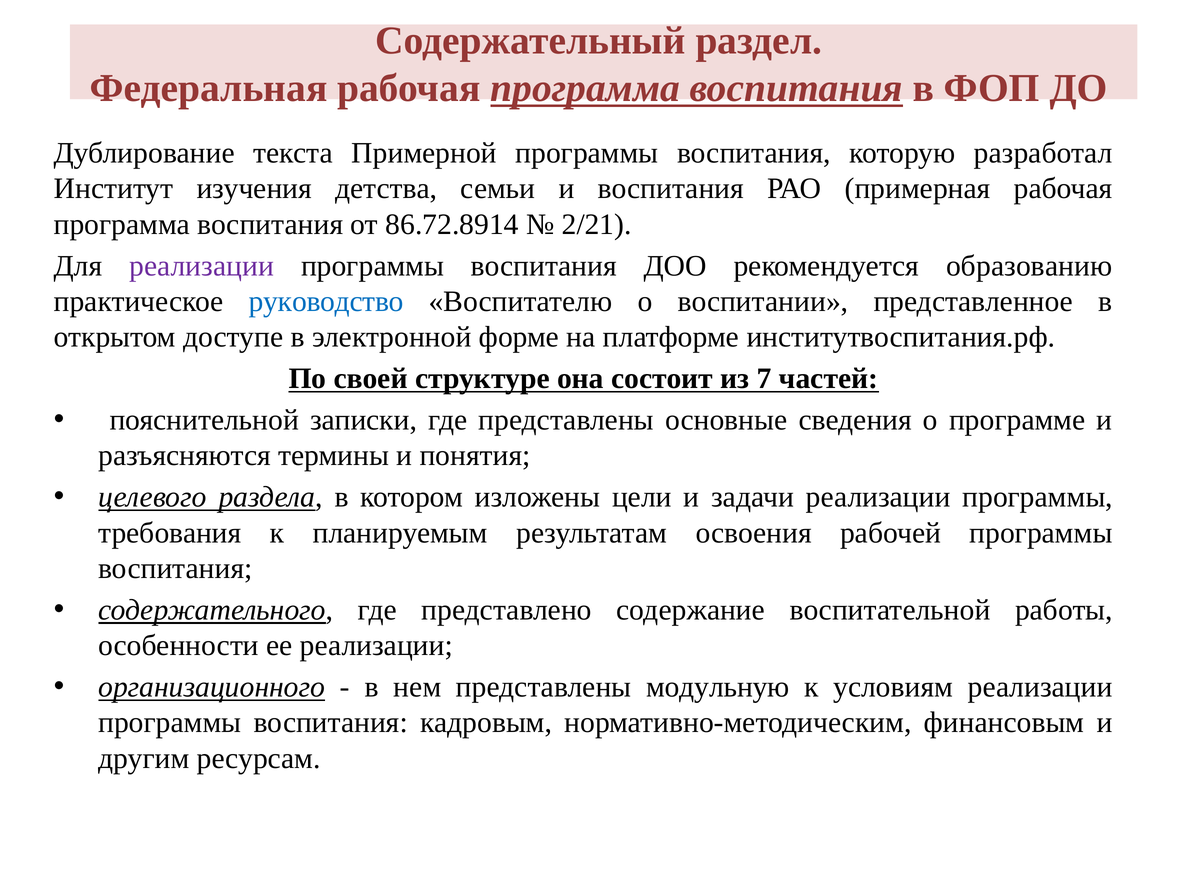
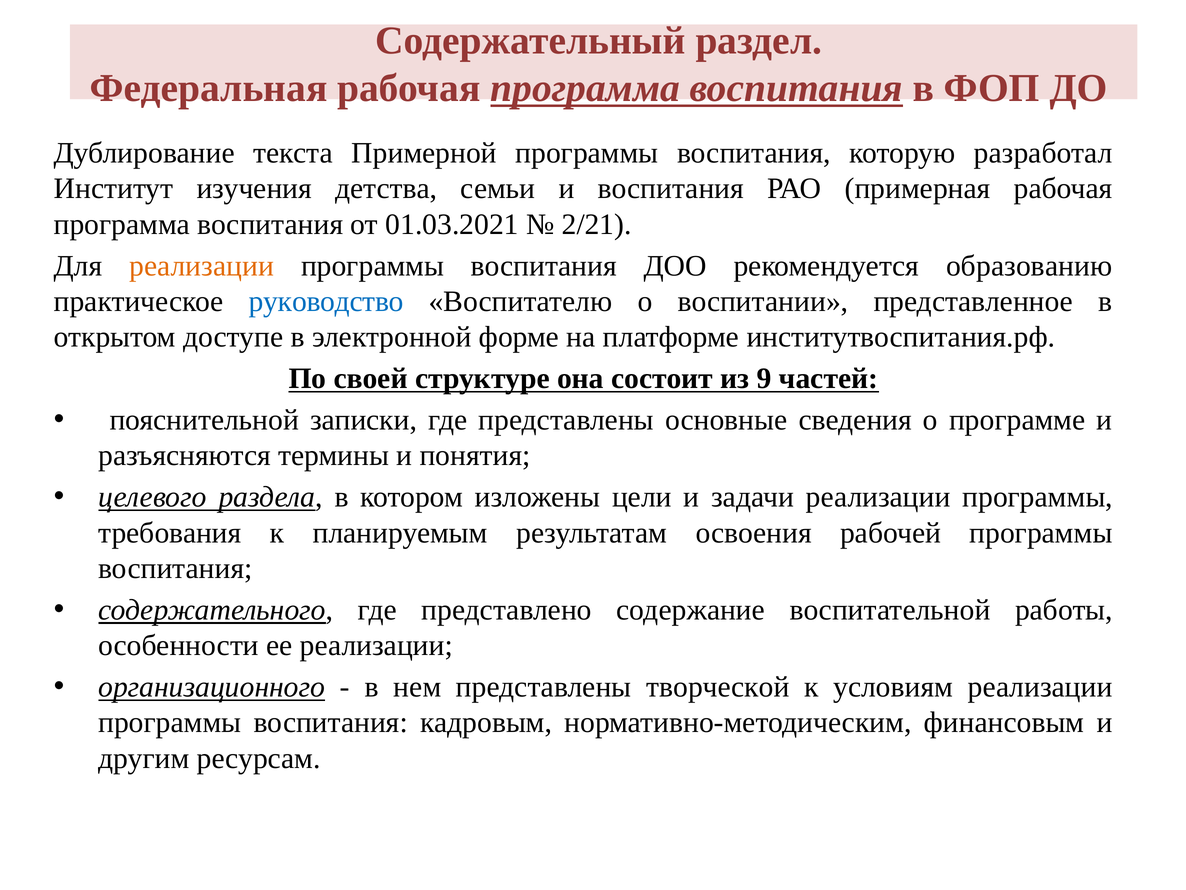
86.72.8914: 86.72.8914 -> 01.03.2021 (452, 224)
реализации colour: purple -> orange (202, 266)
7: 7 -> 9 (764, 378)
модульную: модульную -> творческой (718, 687)
